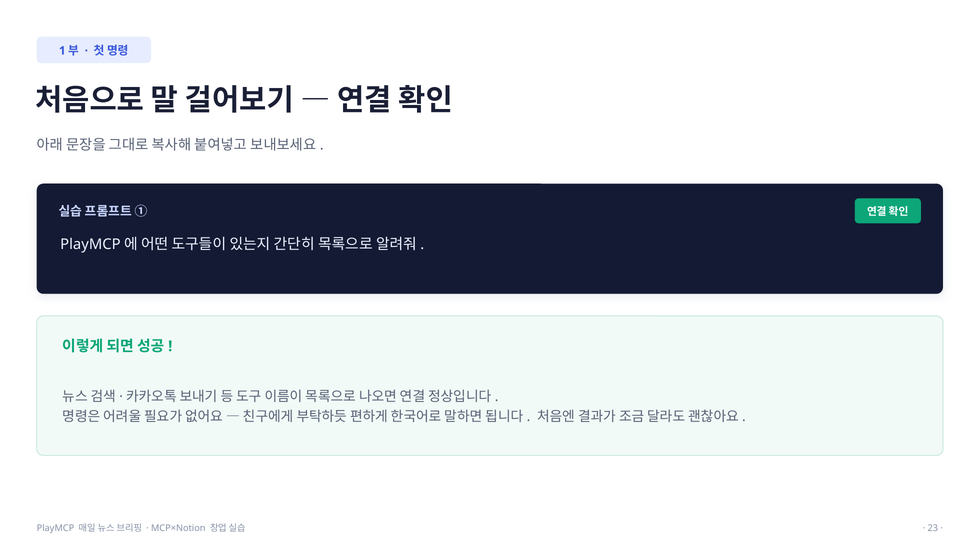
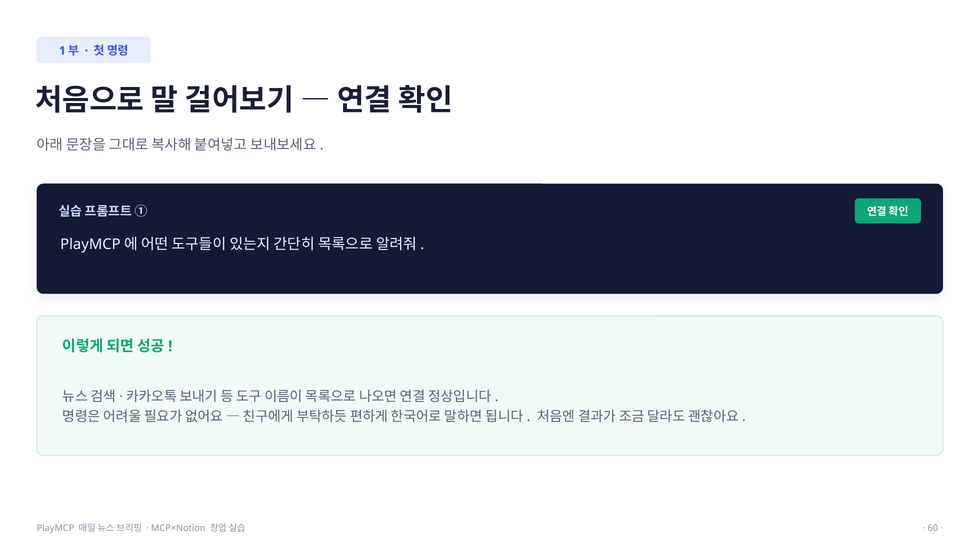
23: 23 -> 60 (933, 528)
